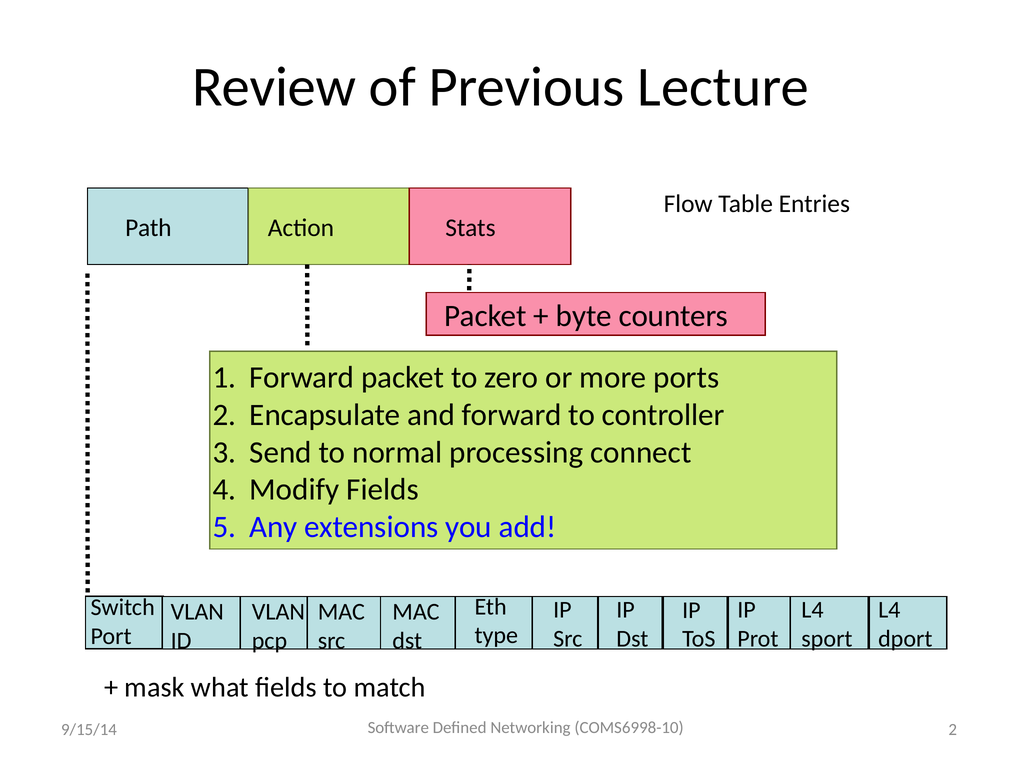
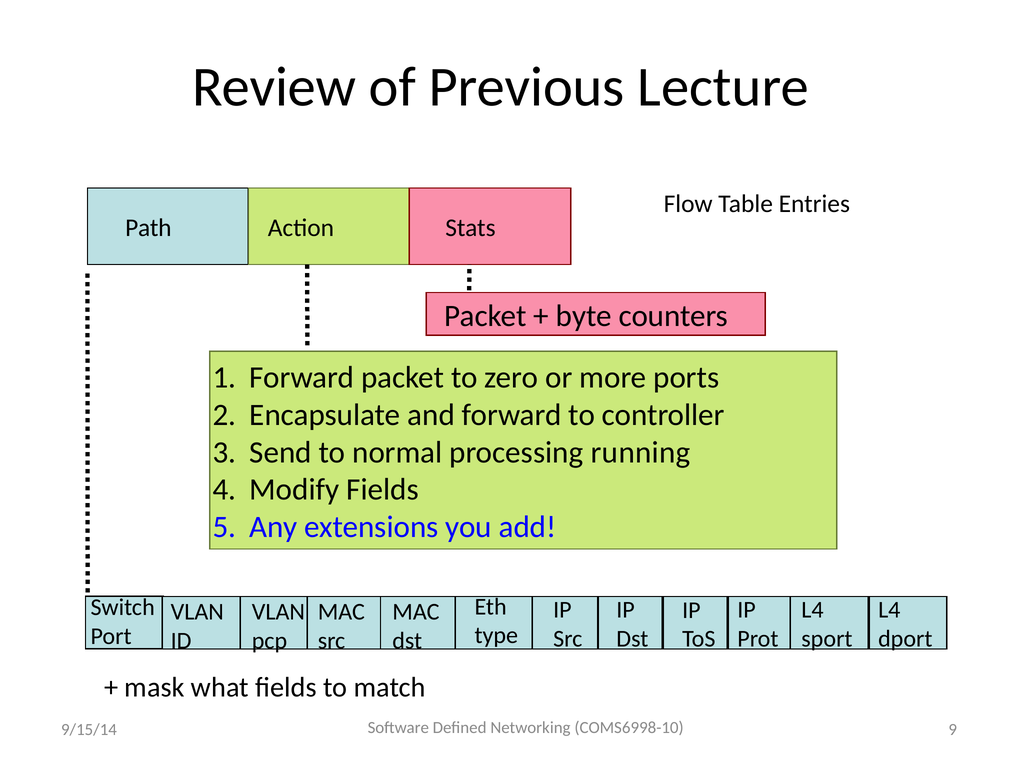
connect: connect -> running (641, 452)
COMS6998-10 2: 2 -> 9 (953, 729)
